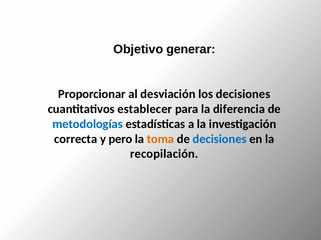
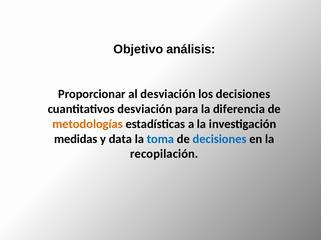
generar: generar -> análisis (191, 49)
cuantitativos establecer: establecer -> desviación (145, 109)
metodologías colour: blue -> orange (88, 124)
correcta: correcta -> medidas (76, 139)
pero: pero -> data (120, 139)
toma colour: orange -> blue (160, 139)
